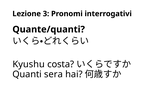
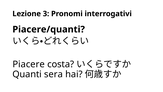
Quante/quanti: Quante/quanti -> Piacere/quanti (49, 29)
Kyushu: Kyushu -> Piacere (29, 64)
